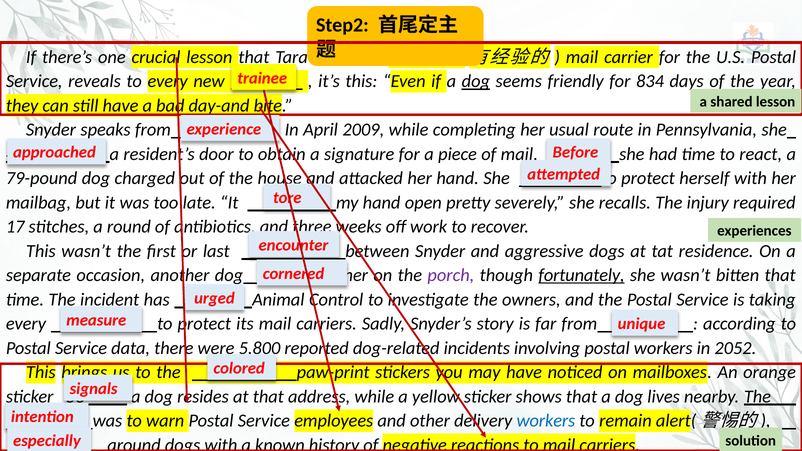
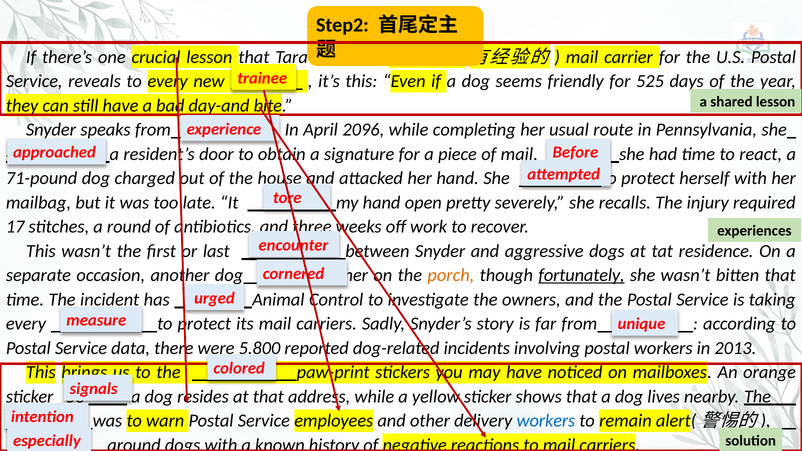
dog underline: present -> none (476, 81)
834: 834 -> 525 (650, 81)
2009: 2009 -> 2096 (363, 130)
79-pound: 79-pound -> 71-pound (42, 178)
porch colour: purple -> orange (451, 275)
2052: 2052 -> 2013 (735, 348)
